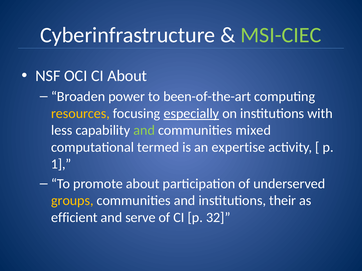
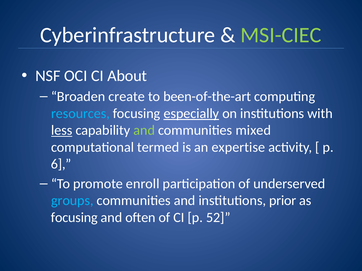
power: power -> create (127, 97)
resources colour: yellow -> light blue (80, 114)
less underline: none -> present (62, 131)
1: 1 -> 6 (61, 164)
promote about: about -> enroll (143, 184)
groups colour: yellow -> light blue (72, 201)
their: their -> prior (283, 201)
efficient: efficient -> focusing (74, 218)
serve: serve -> often (140, 218)
32: 32 -> 52 (218, 218)
